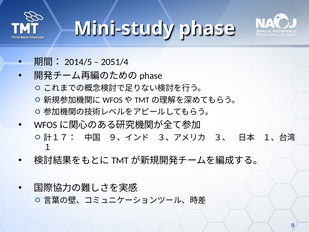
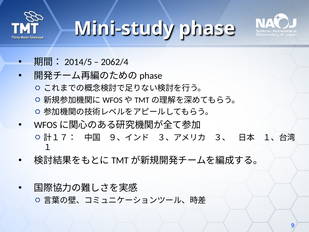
2051/4: 2051/4 -> 2062/4 (115, 62)
